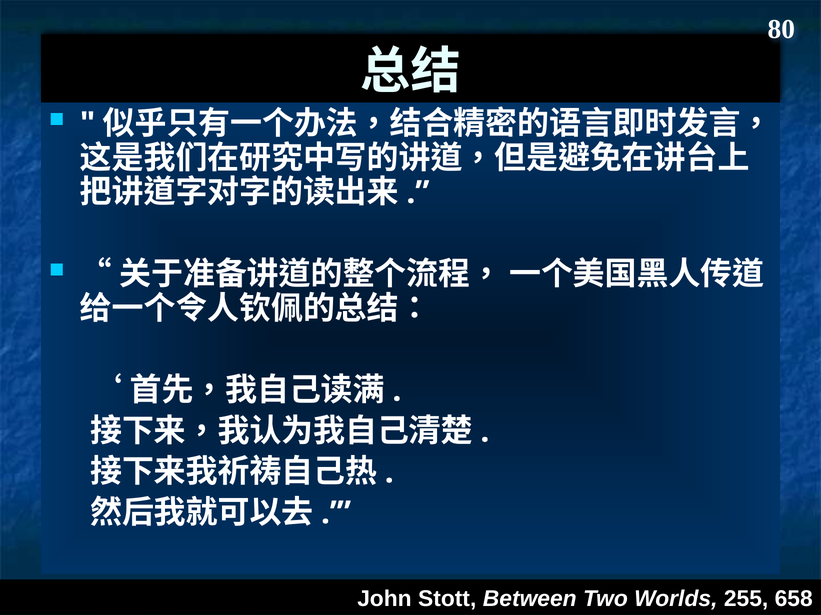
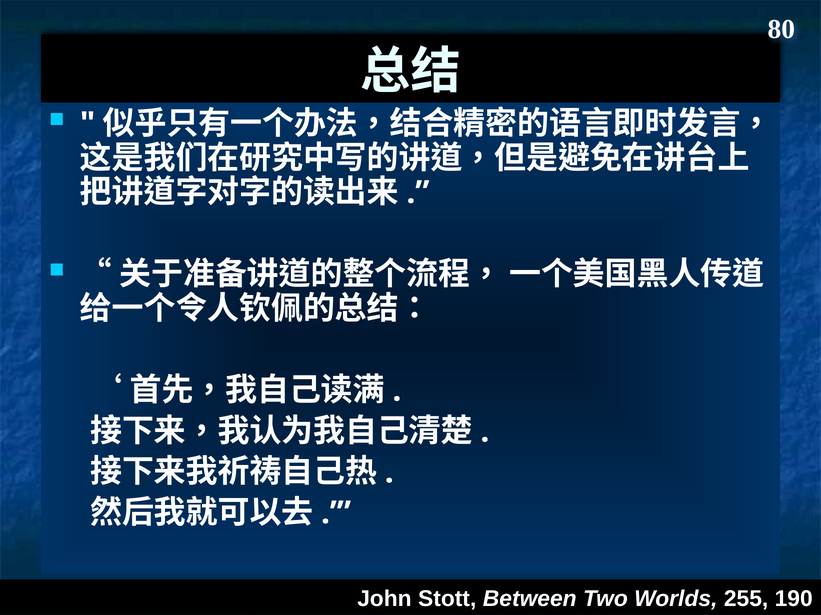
658: 658 -> 190 (794, 599)
